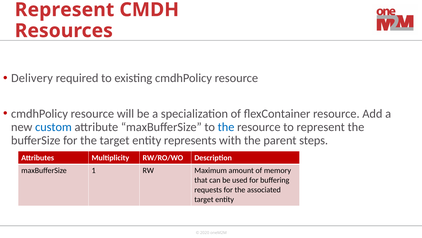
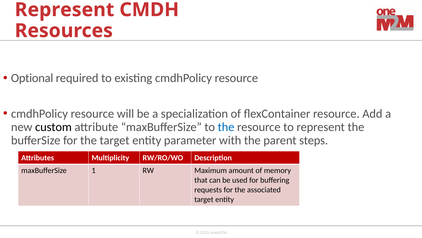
Delivery: Delivery -> Optional (32, 78)
custom colour: blue -> black (53, 127)
represents: represents -> parameter (190, 140)
